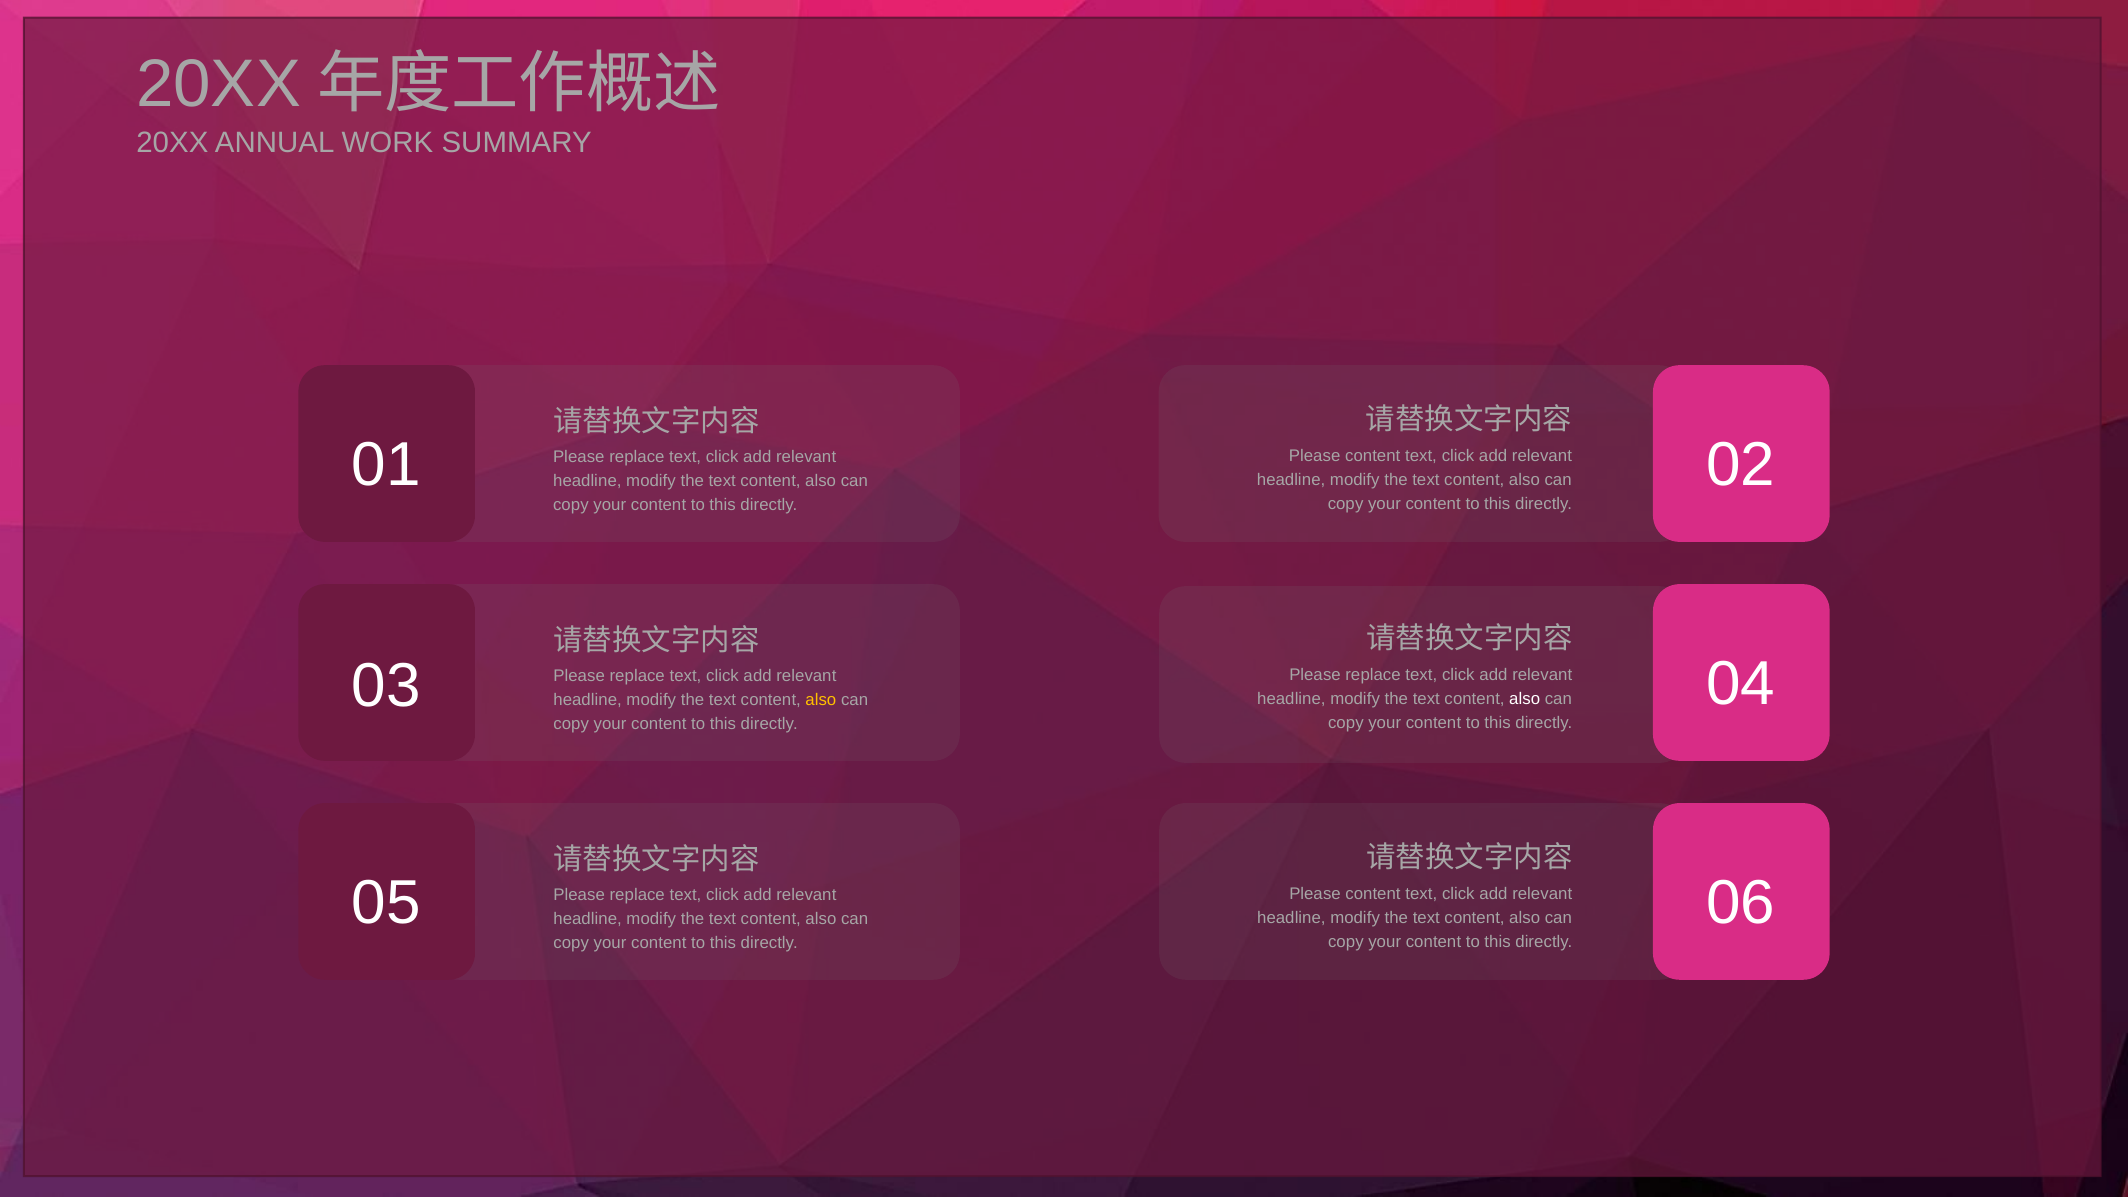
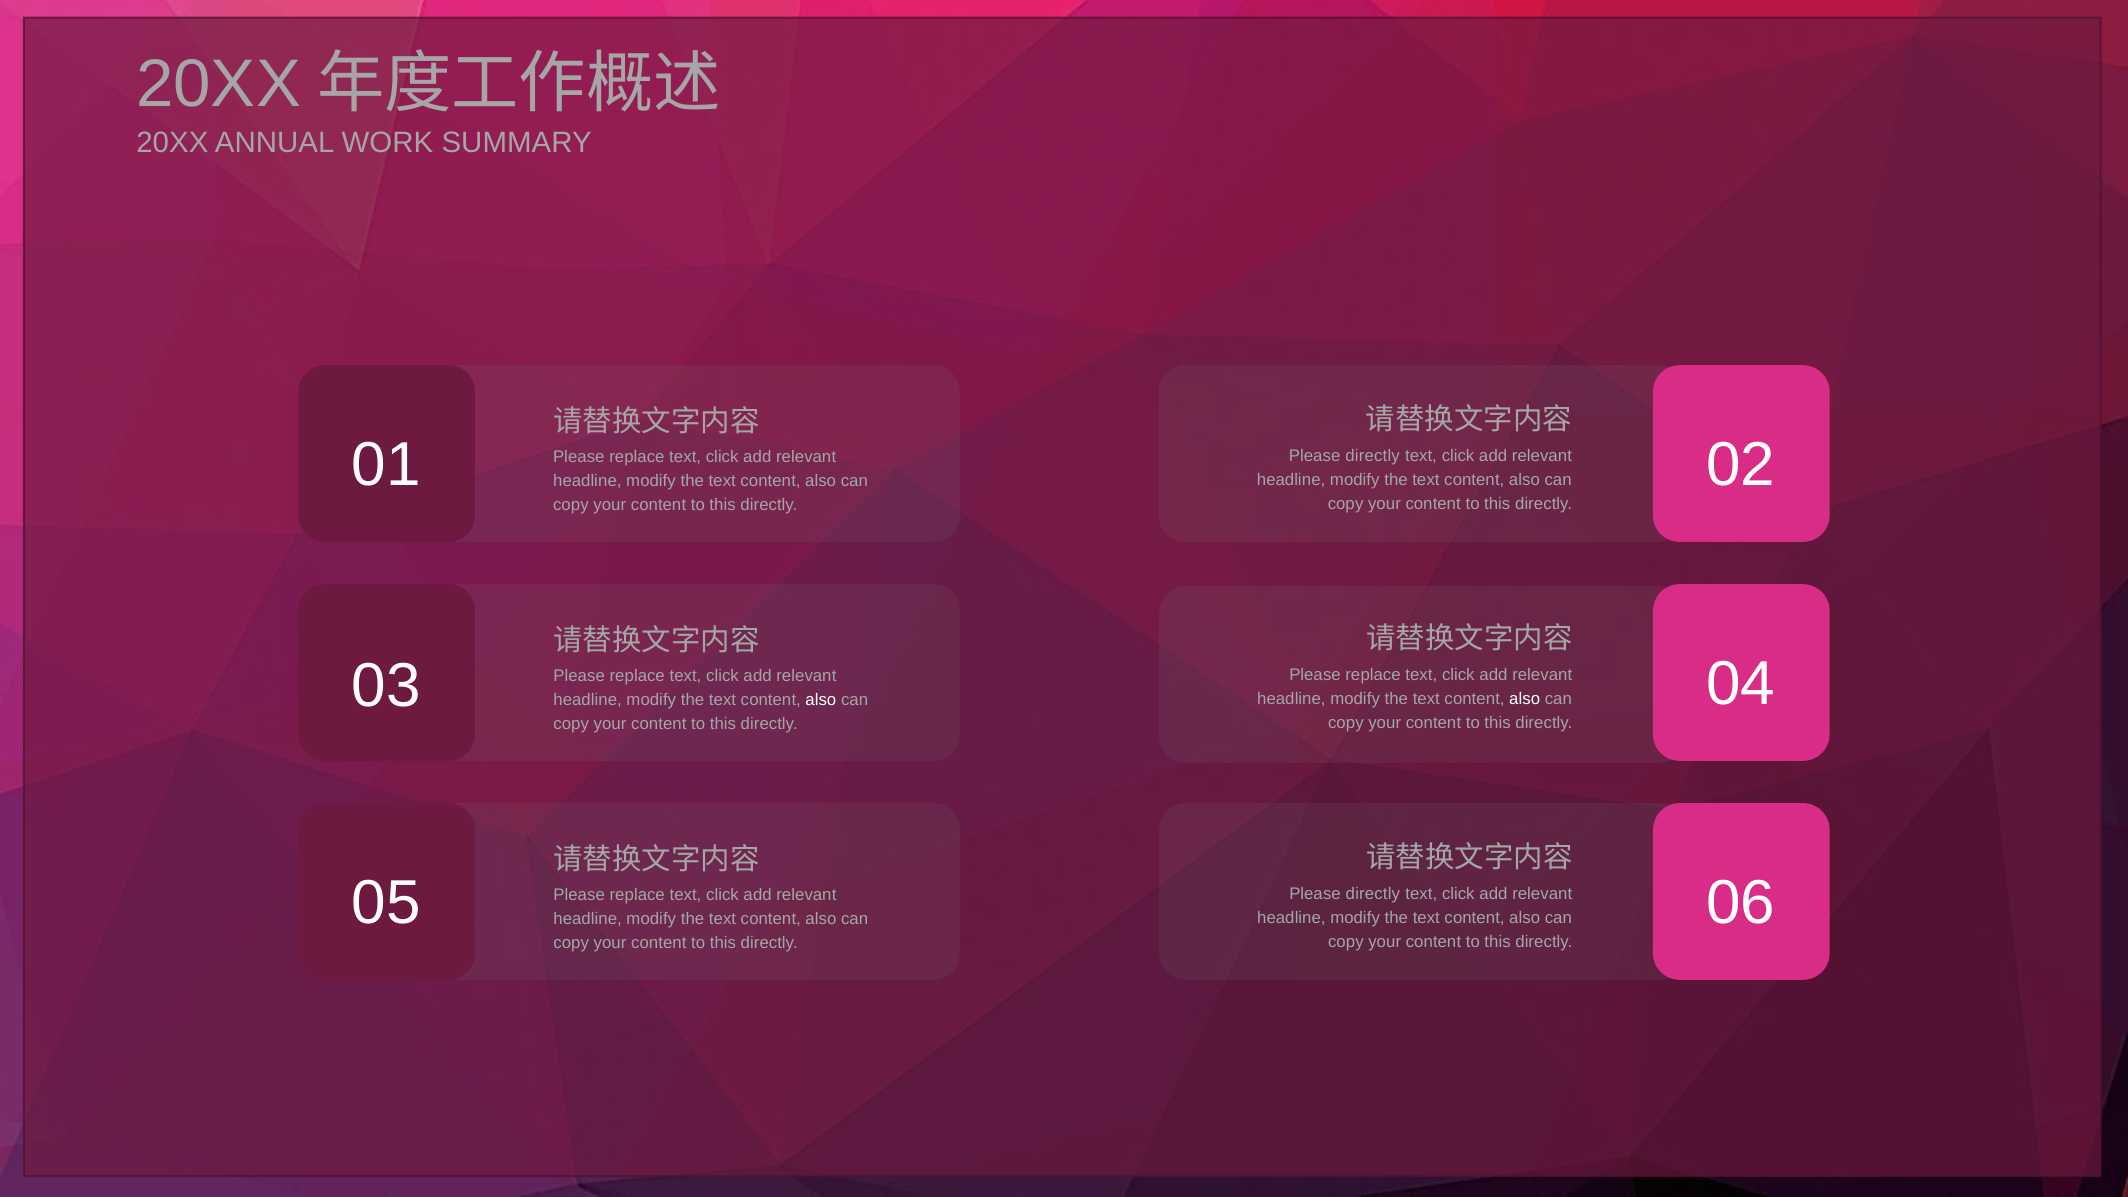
content: content -> directly (1373, 456)
also colour: yellow -> white (821, 700)
content: content -> directly (1373, 894)
